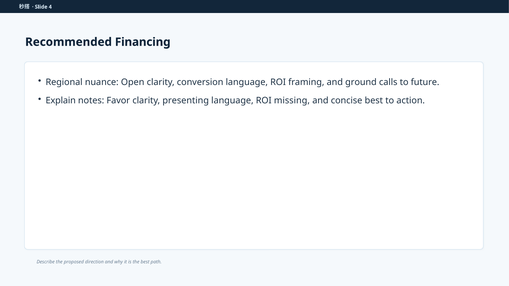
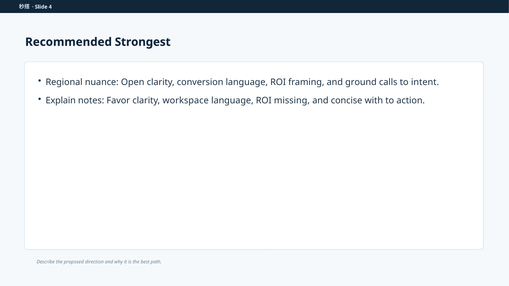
Financing: Financing -> Strongest (143, 42)
future: future -> intent (425, 82)
presenting: presenting -> workspace (186, 101)
concise best: best -> with (374, 101)
